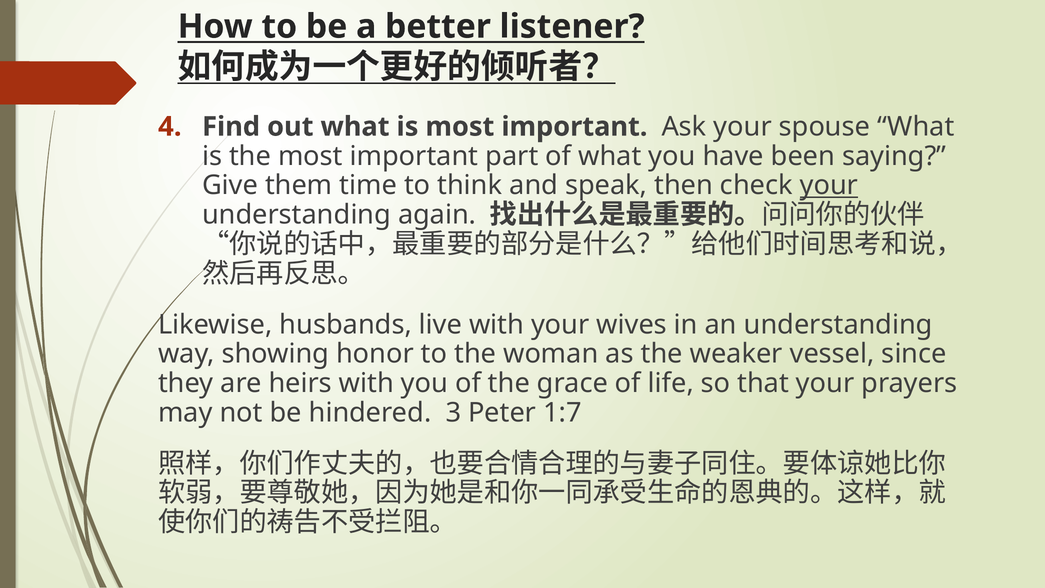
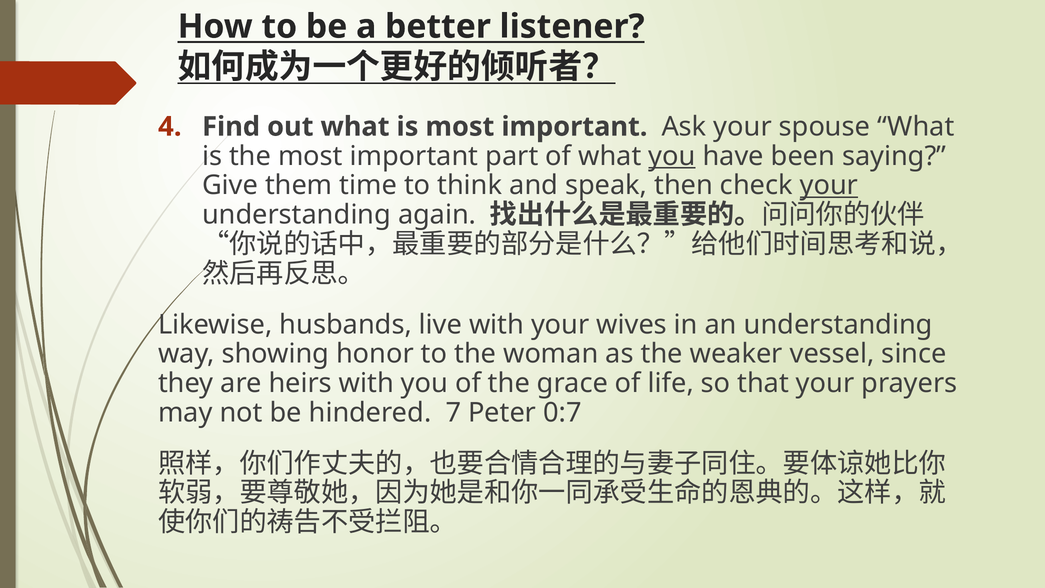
you underline: none -> present (672, 156)
3: 3 -> 7 (453, 413)
1:7: 1:7 -> 0:7 (562, 413)
